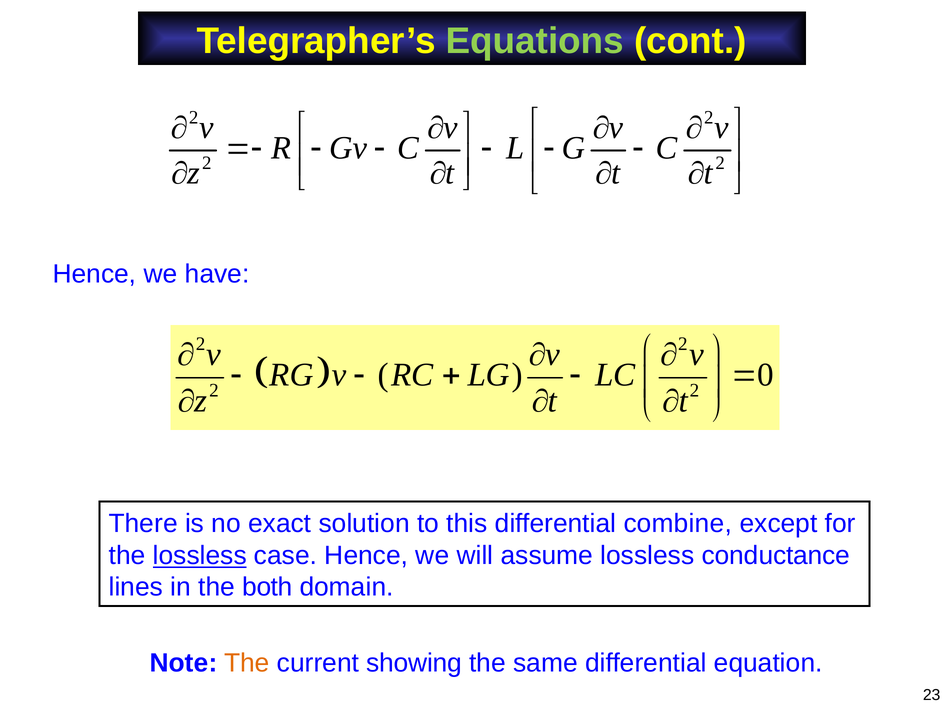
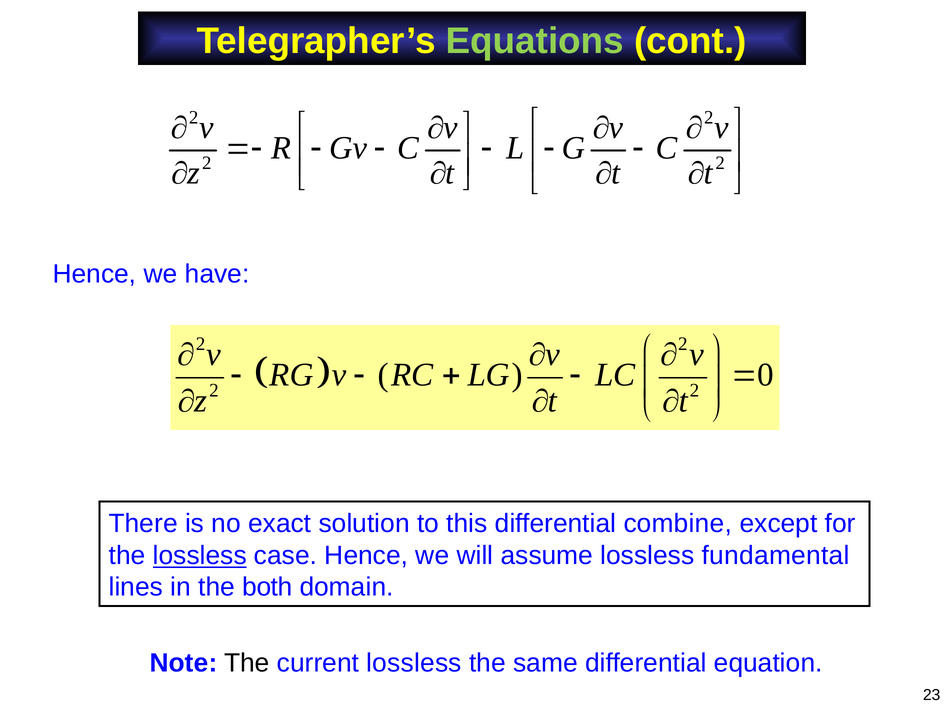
conductance: conductance -> fundamental (776, 555)
The colour: orange -> black (247, 663)
current showing: showing -> lossless (414, 663)
